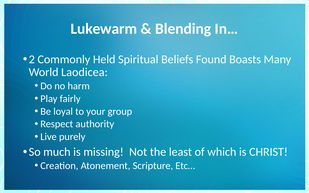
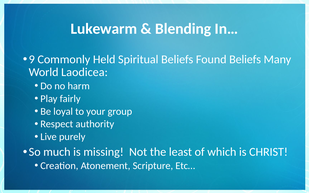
2: 2 -> 9 (32, 59)
Found Boasts: Boasts -> Beliefs (245, 59)
